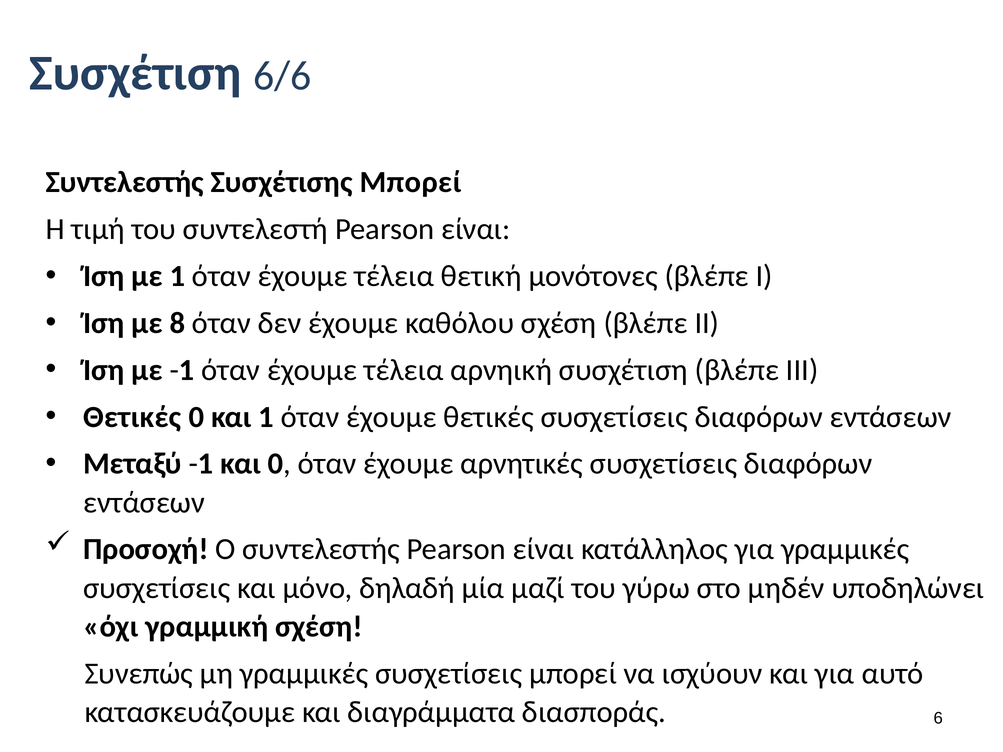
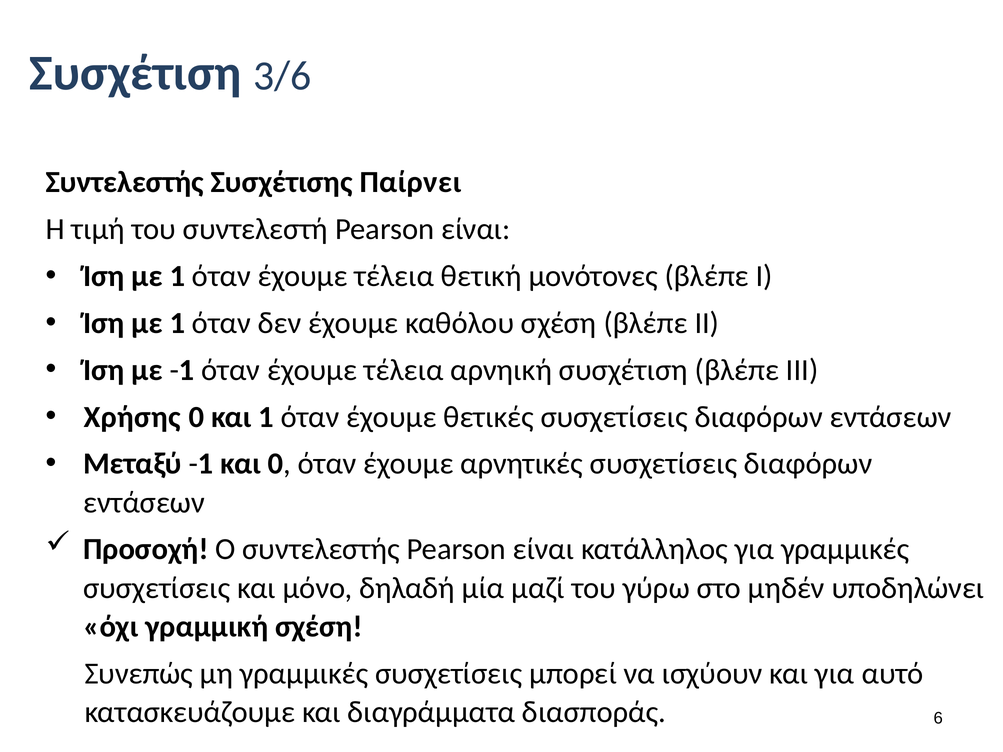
6/6: 6/6 -> 3/6 (282, 76)
Συσχέτισης Μπορεί: Μπορεί -> Παίρνει (411, 182)
8: 8 -> 1 (177, 323)
Θετικές: Θετικές -> Χρήσης (132, 417)
